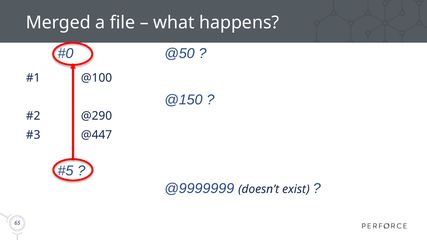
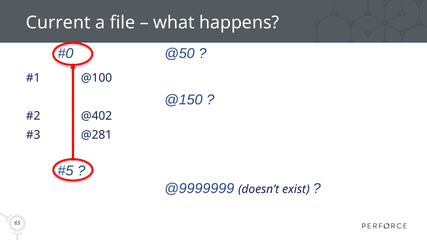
Merged: Merged -> Current (58, 23)
@290: @290 -> @402 (97, 116)
@447: @447 -> @281 (97, 135)
